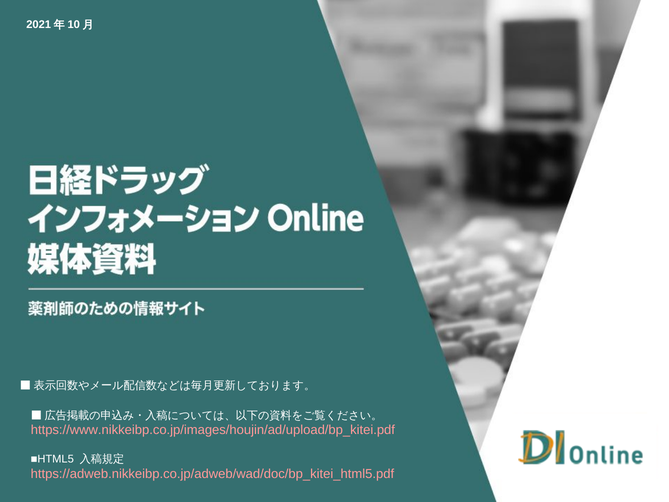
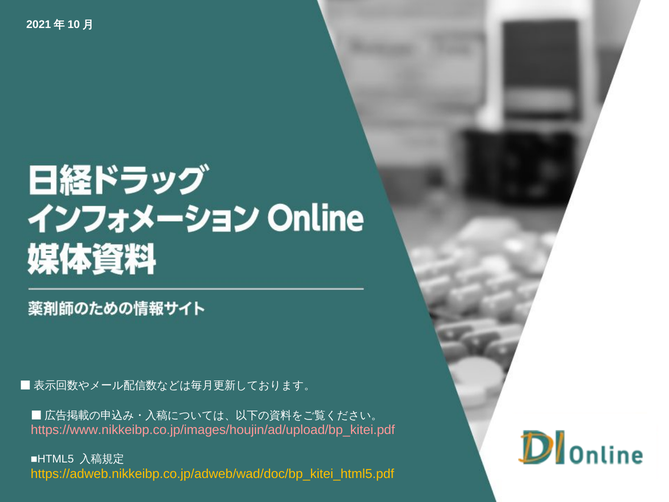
https://adweb.nikkeibp.co.jp/adweb/wad/doc/bp_kitei_html5.pdf colour: pink -> yellow (212, 473)
